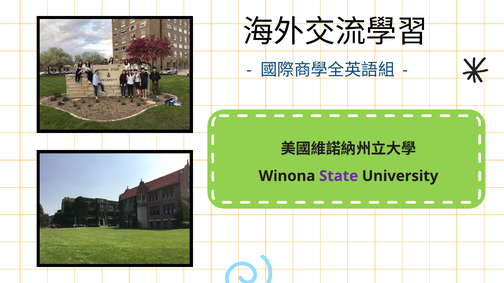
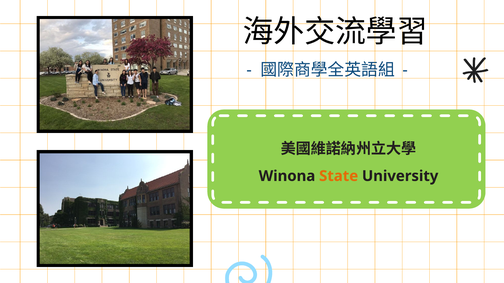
State colour: purple -> orange (339, 176)
